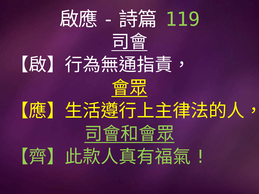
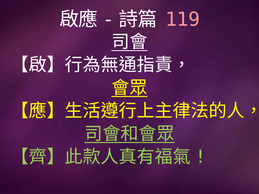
119 colour: light green -> pink (183, 20)
